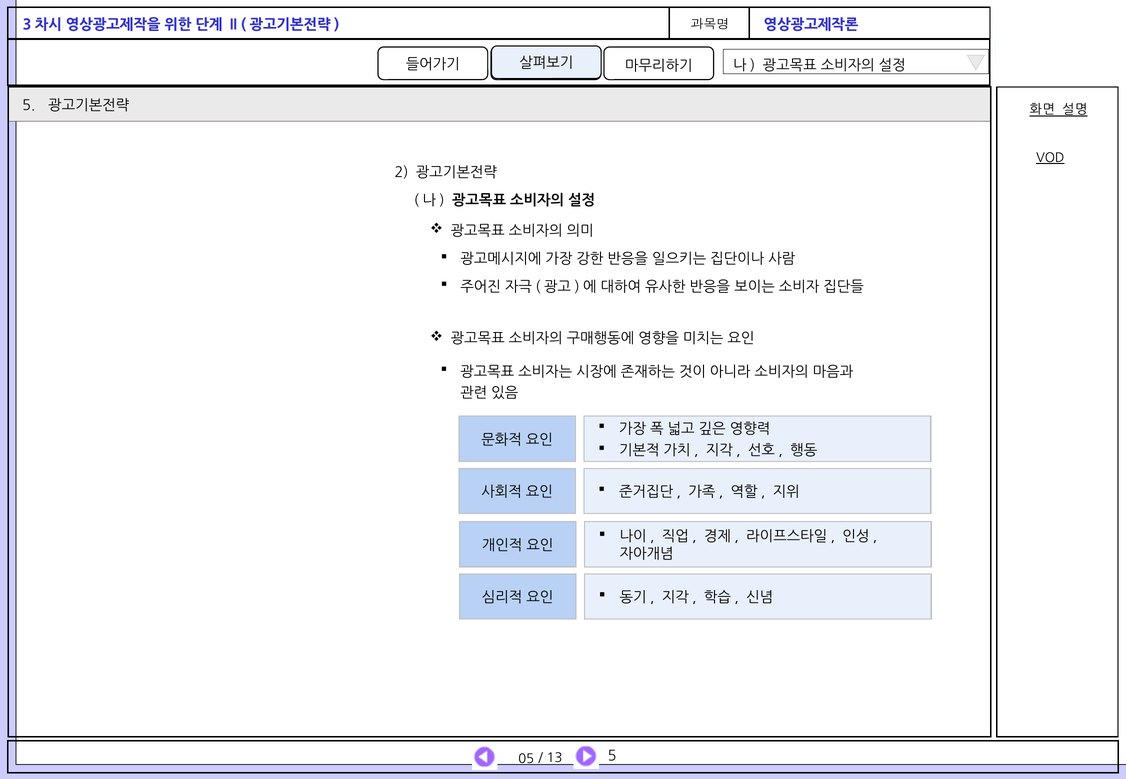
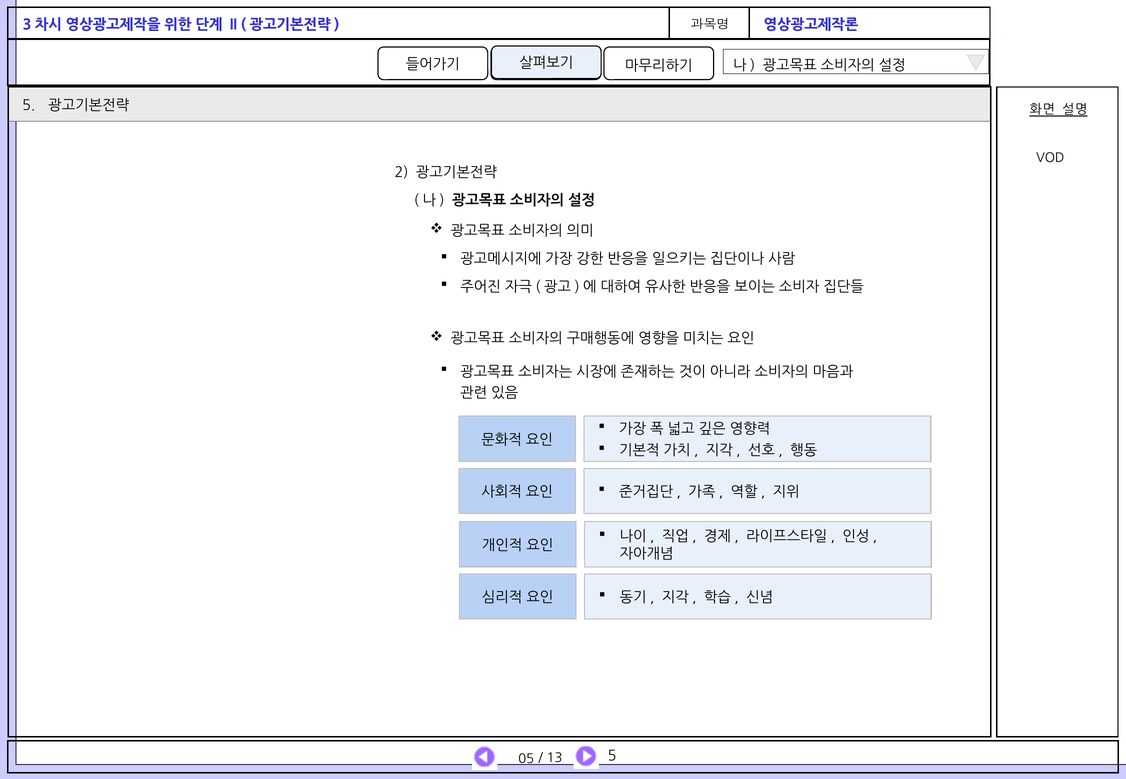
VOD underline: present -> none (1050, 158)
